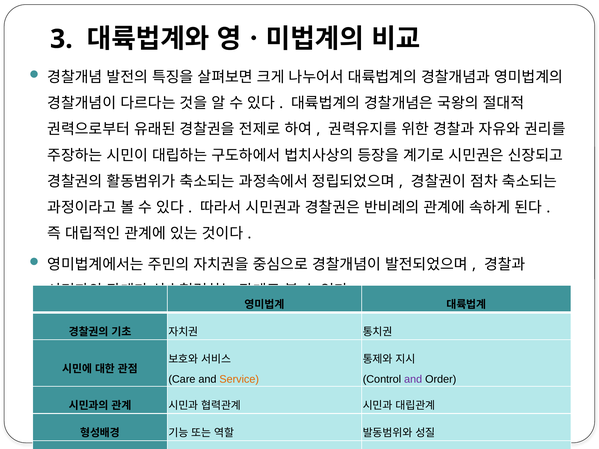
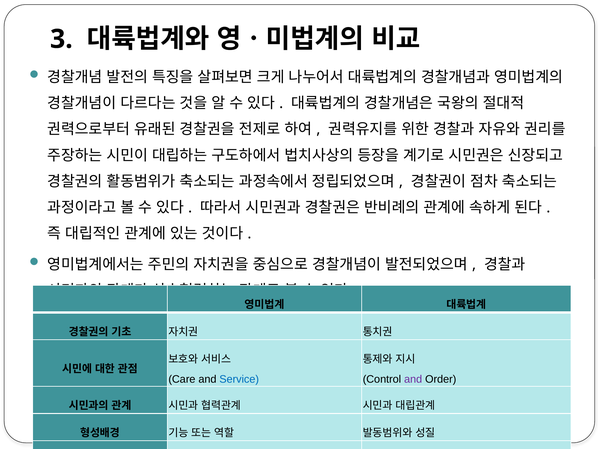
Service colour: orange -> blue (239, 379)
